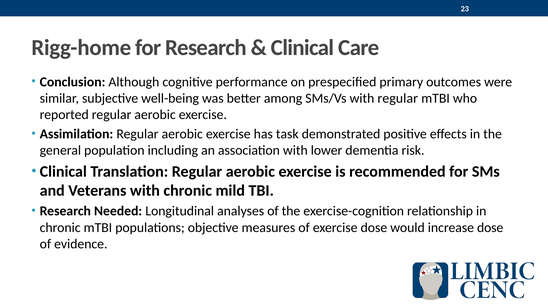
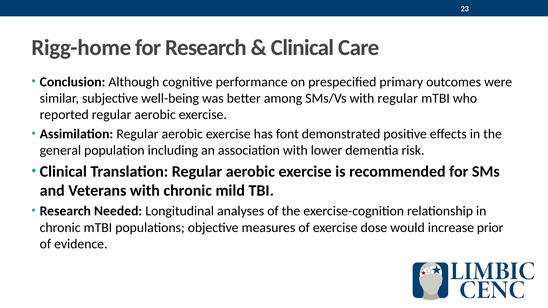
task: task -> font (287, 134)
increase dose: dose -> prior (490, 228)
